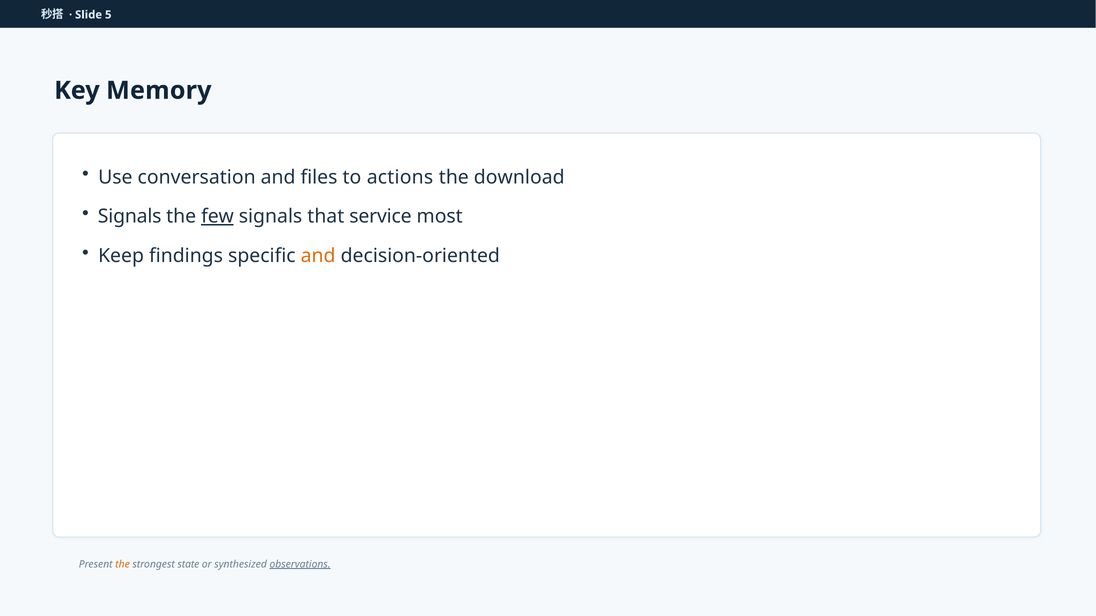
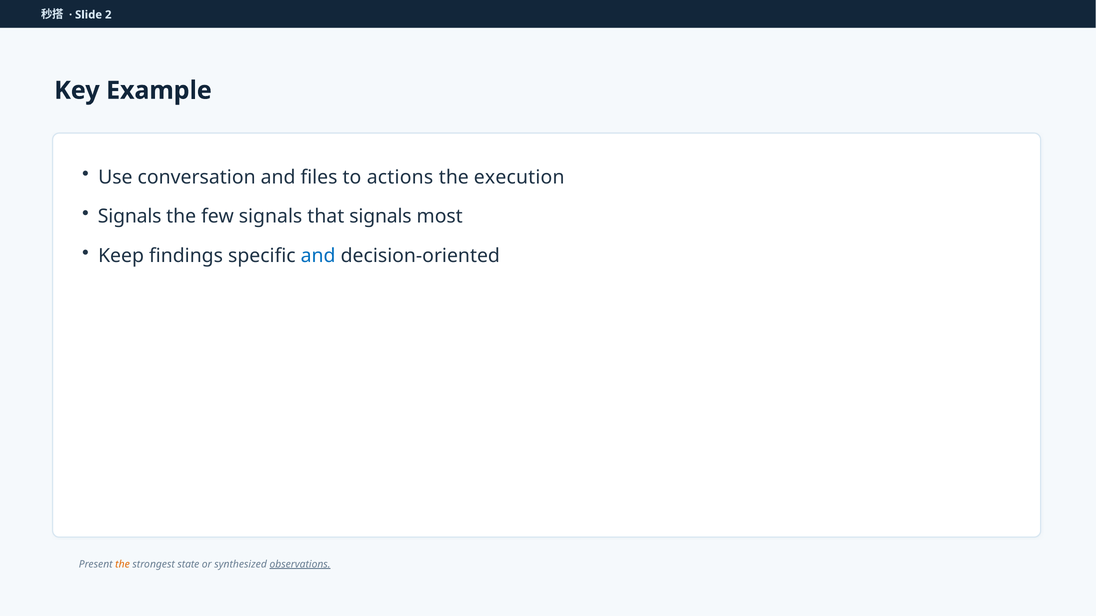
5: 5 -> 2 (108, 15)
Memory: Memory -> Example (159, 91)
download: download -> execution (519, 177)
few underline: present -> none (218, 217)
that service: service -> signals (380, 217)
and colour: orange -> blue (318, 256)
